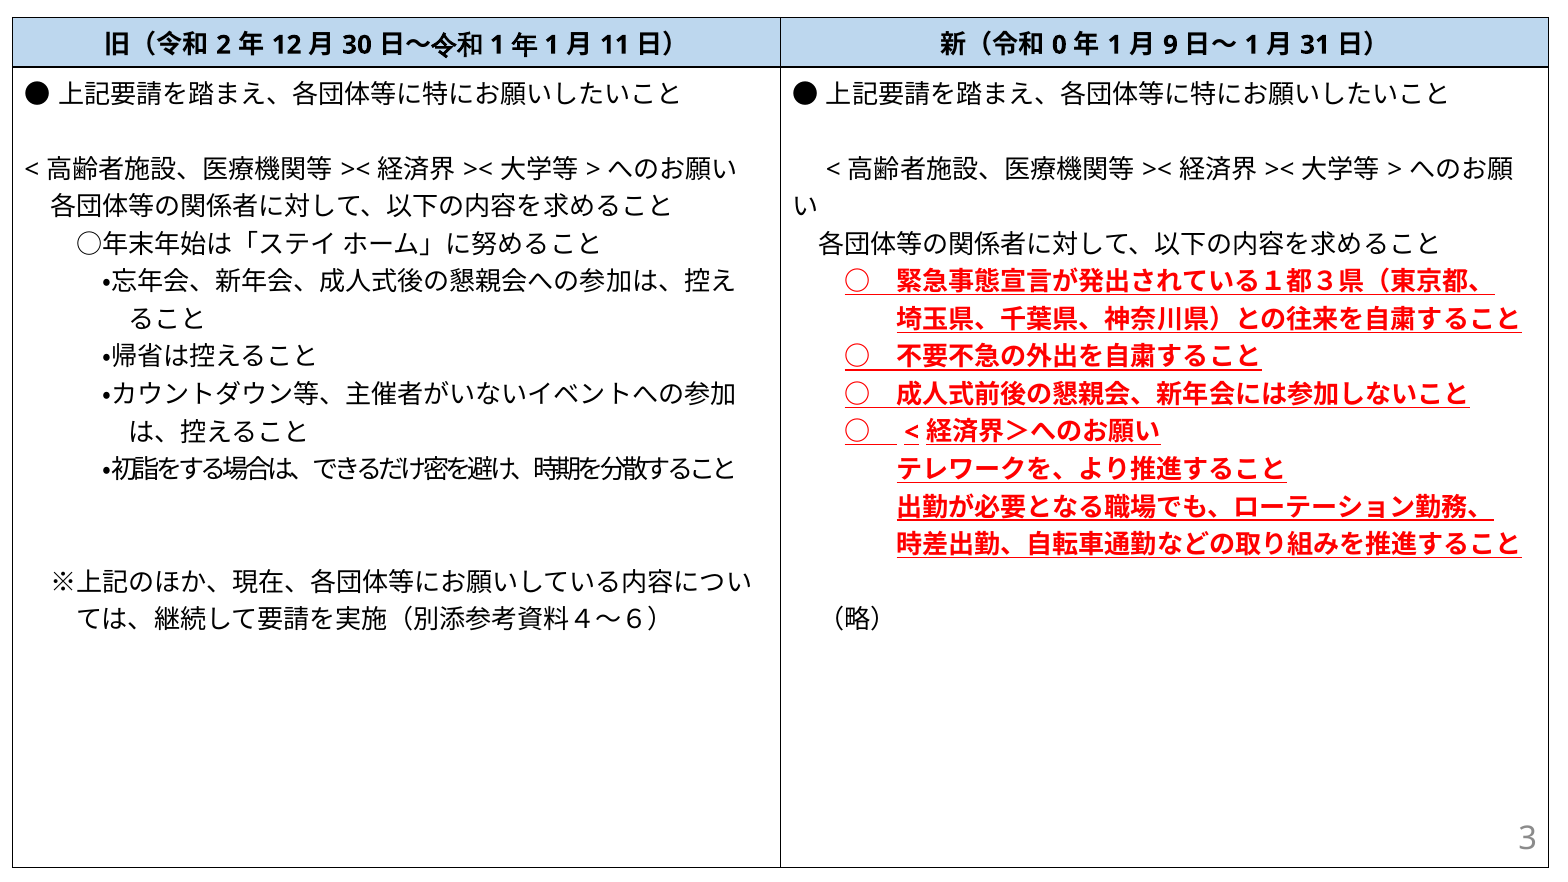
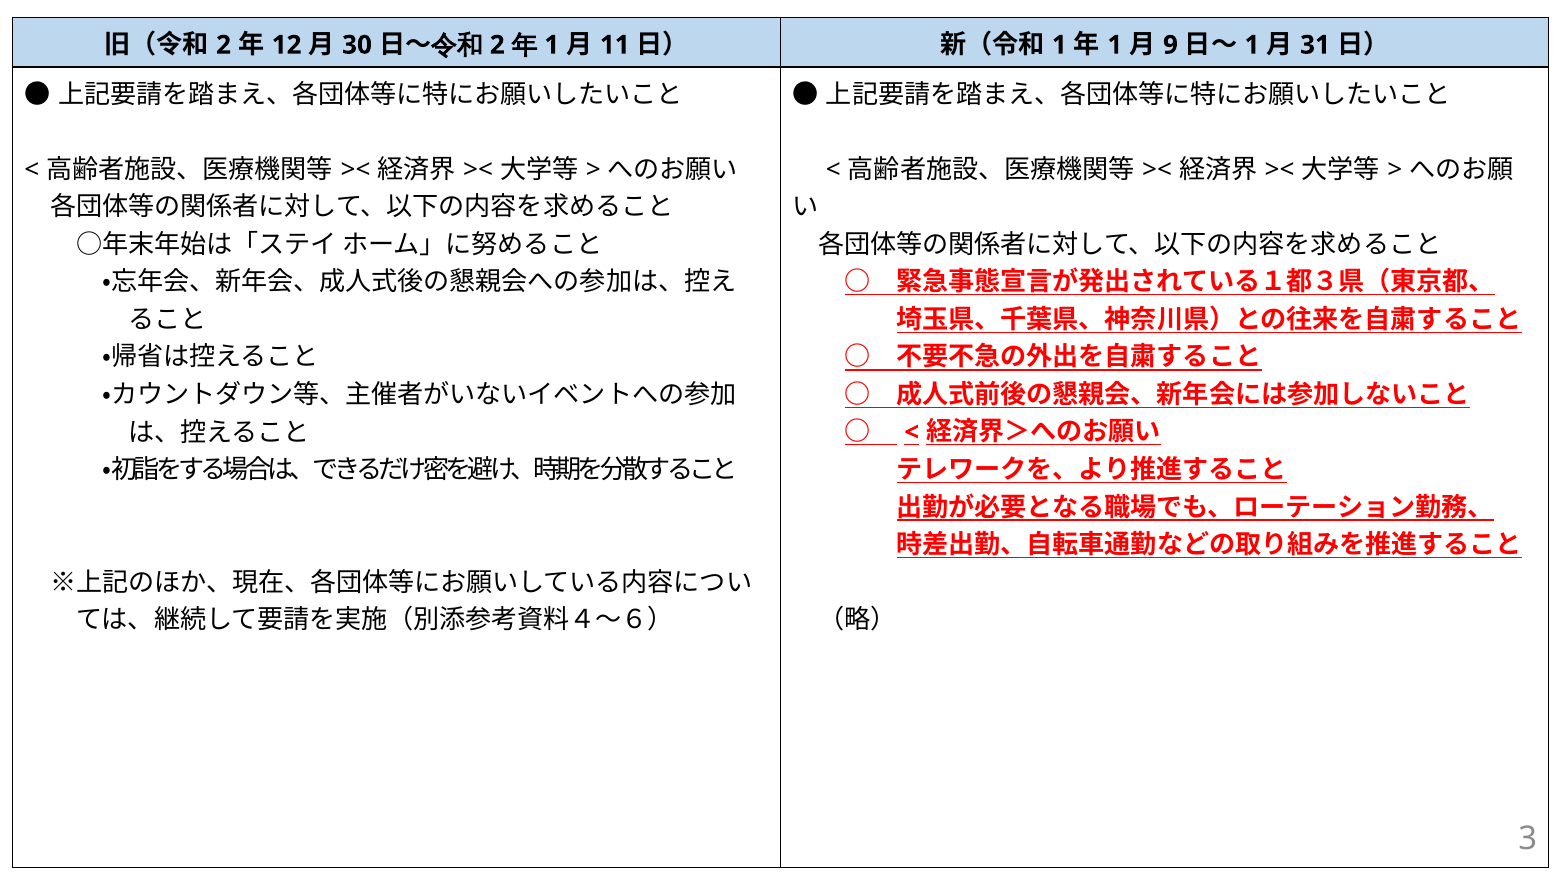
1: 1 -> 2 (497, 45)
0: 0 -> 1 (1059, 45)
